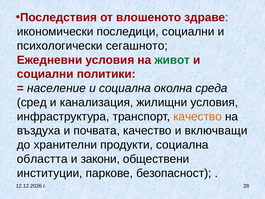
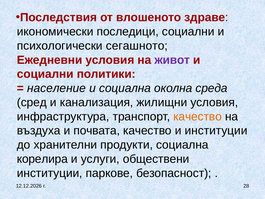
живот colour: green -> purple (172, 60)
и включващи: включващи -> институции (216, 131)
областта: областта -> корелира (42, 159)
закони: закони -> услуги (100, 159)
